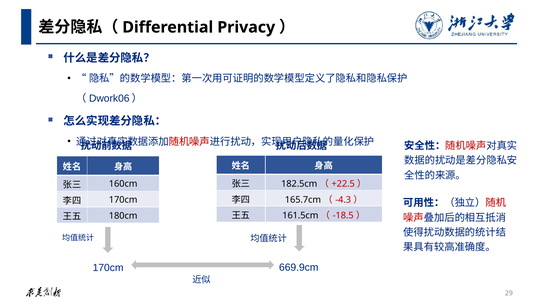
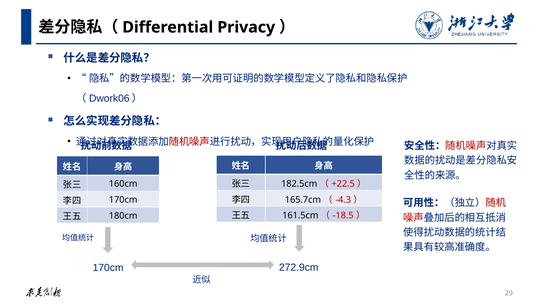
669.9cm: 669.9cm -> 272.9cm (299, 268)
